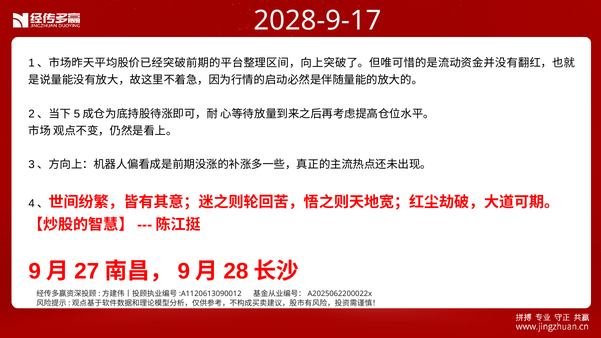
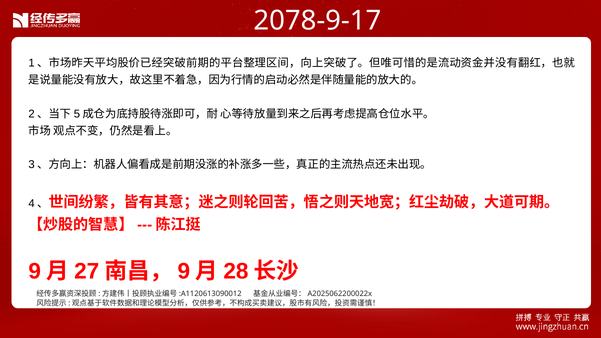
2028-9-17: 2028-9-17 -> 2078-9-17 (317, 21)
